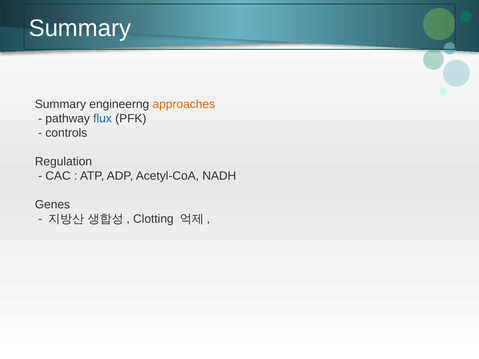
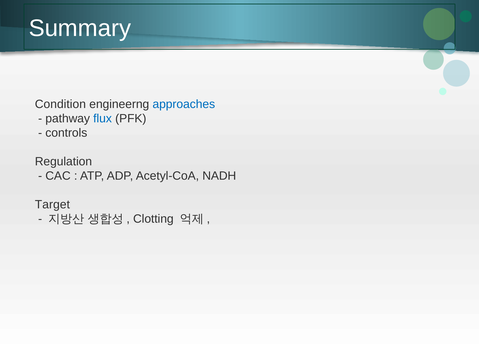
Summary: Summary -> Condition (60, 104)
approaches colour: orange -> blue (184, 104)
Genes: Genes -> Target (52, 205)
